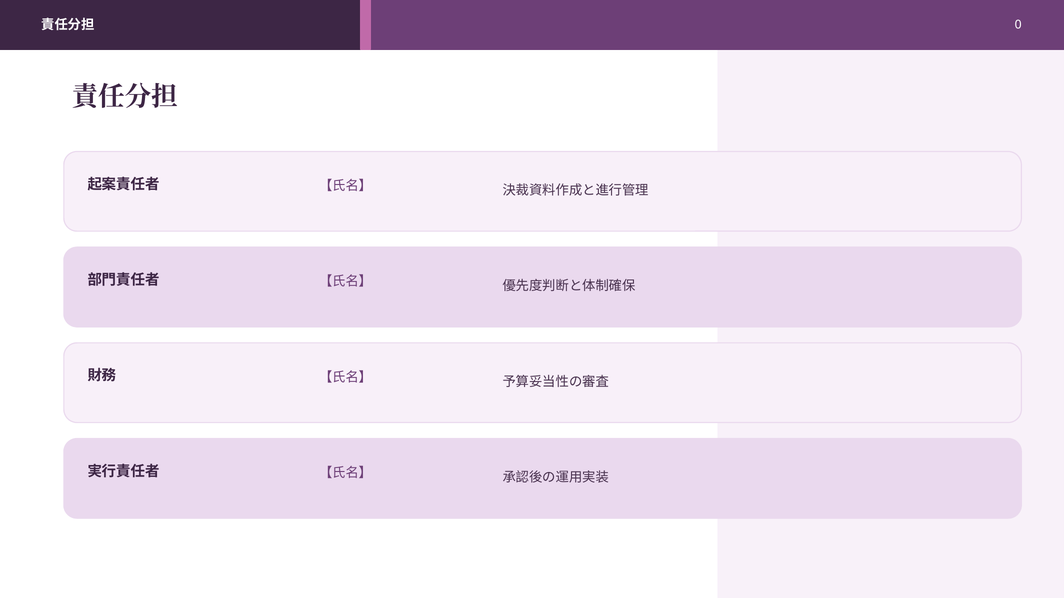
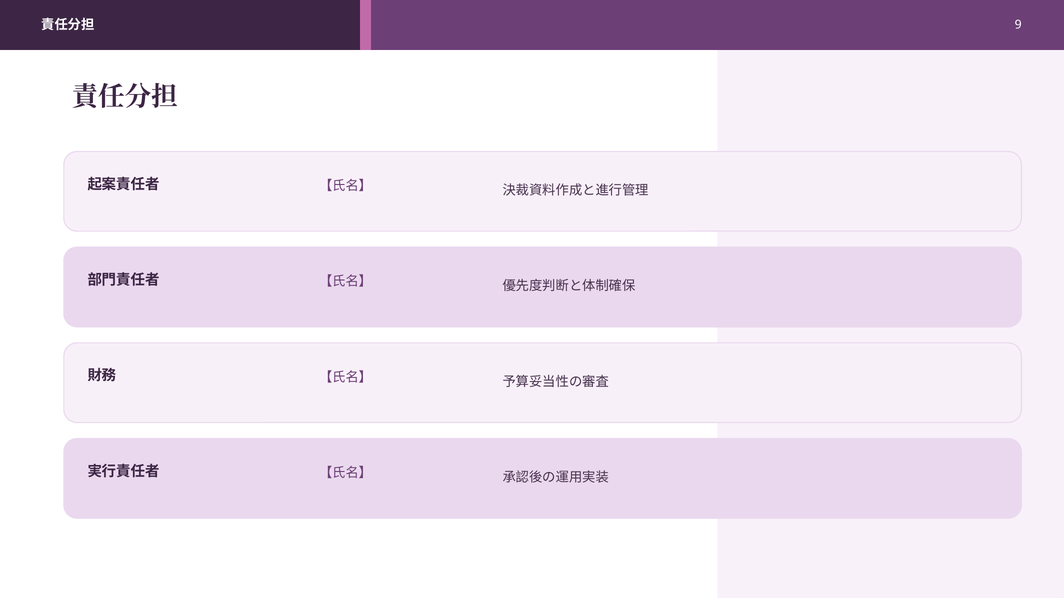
0: 0 -> 9 (1018, 25)
